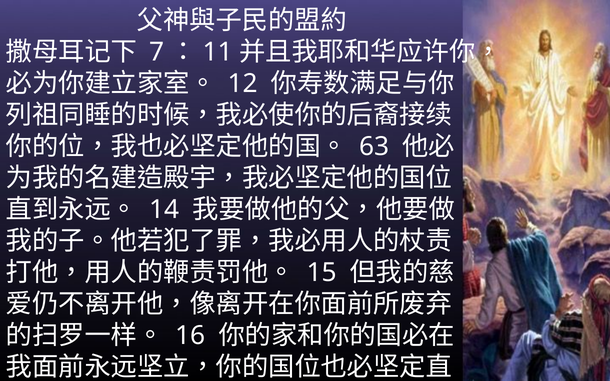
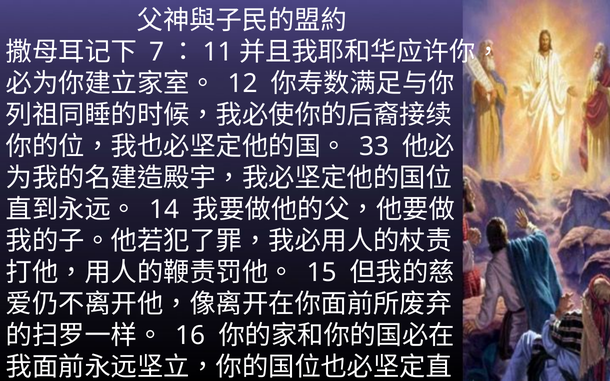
63: 63 -> 33 (374, 147)
